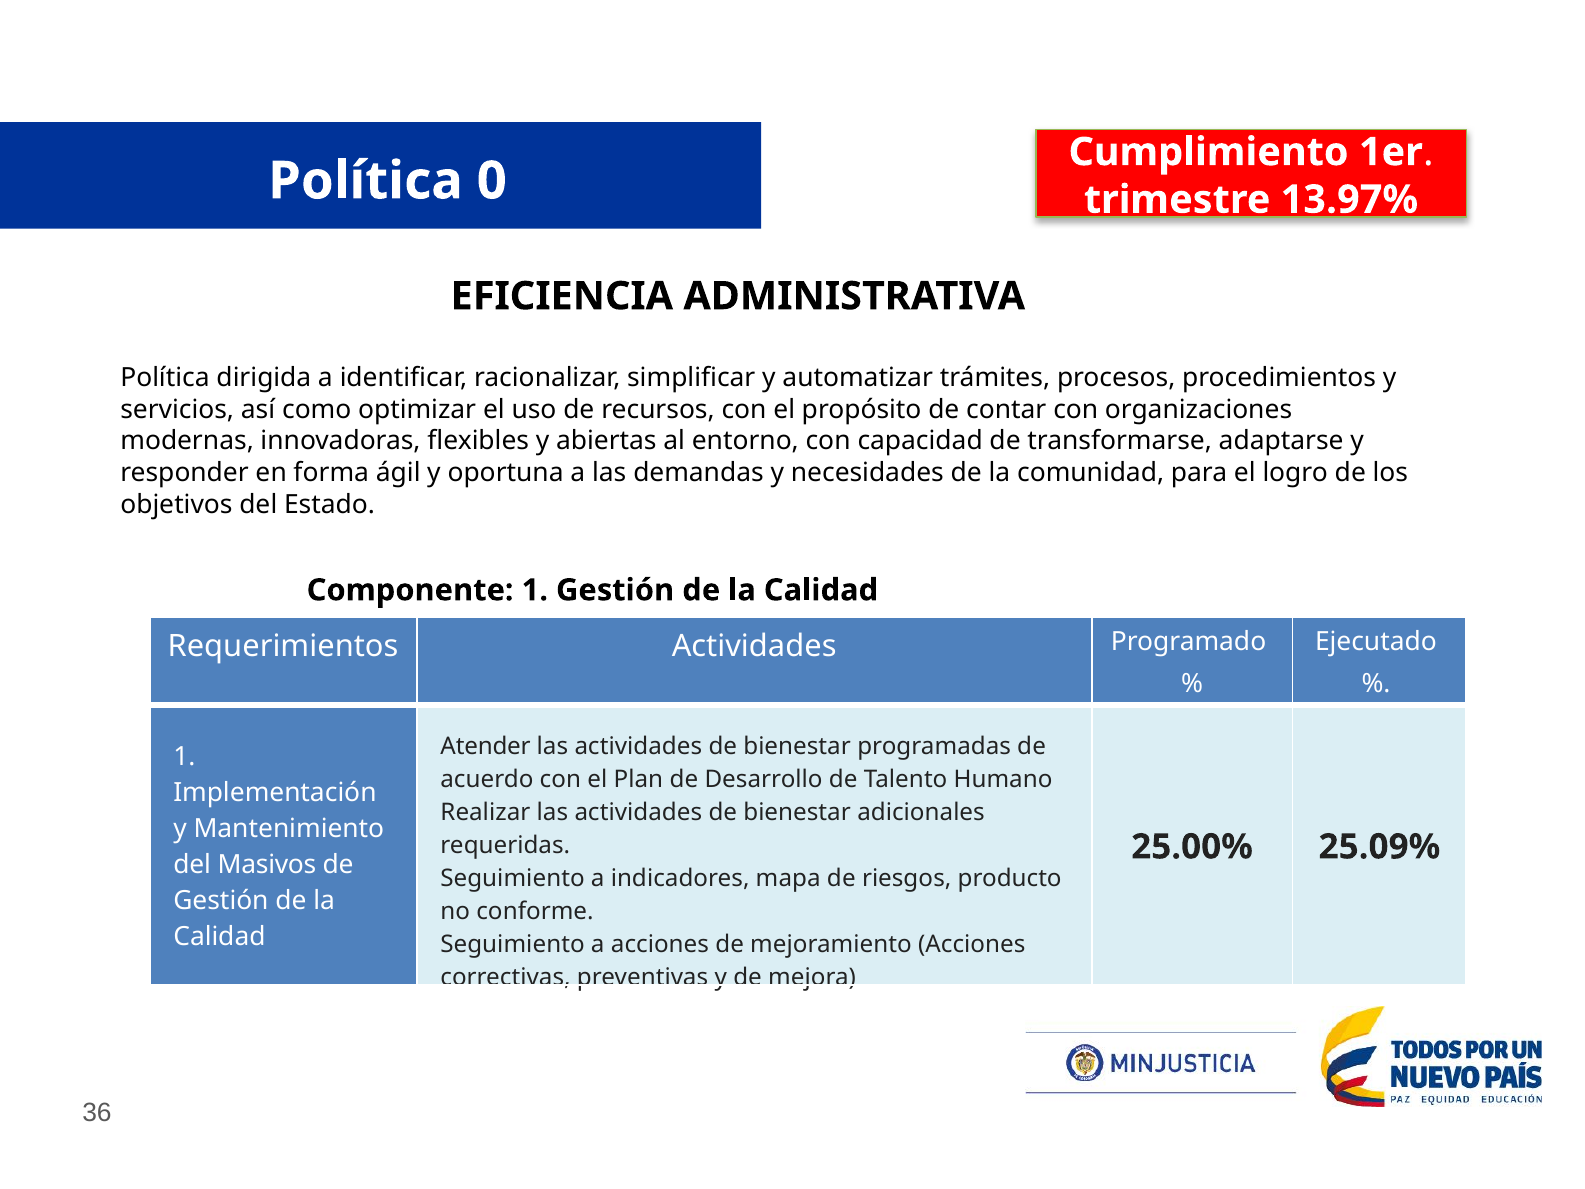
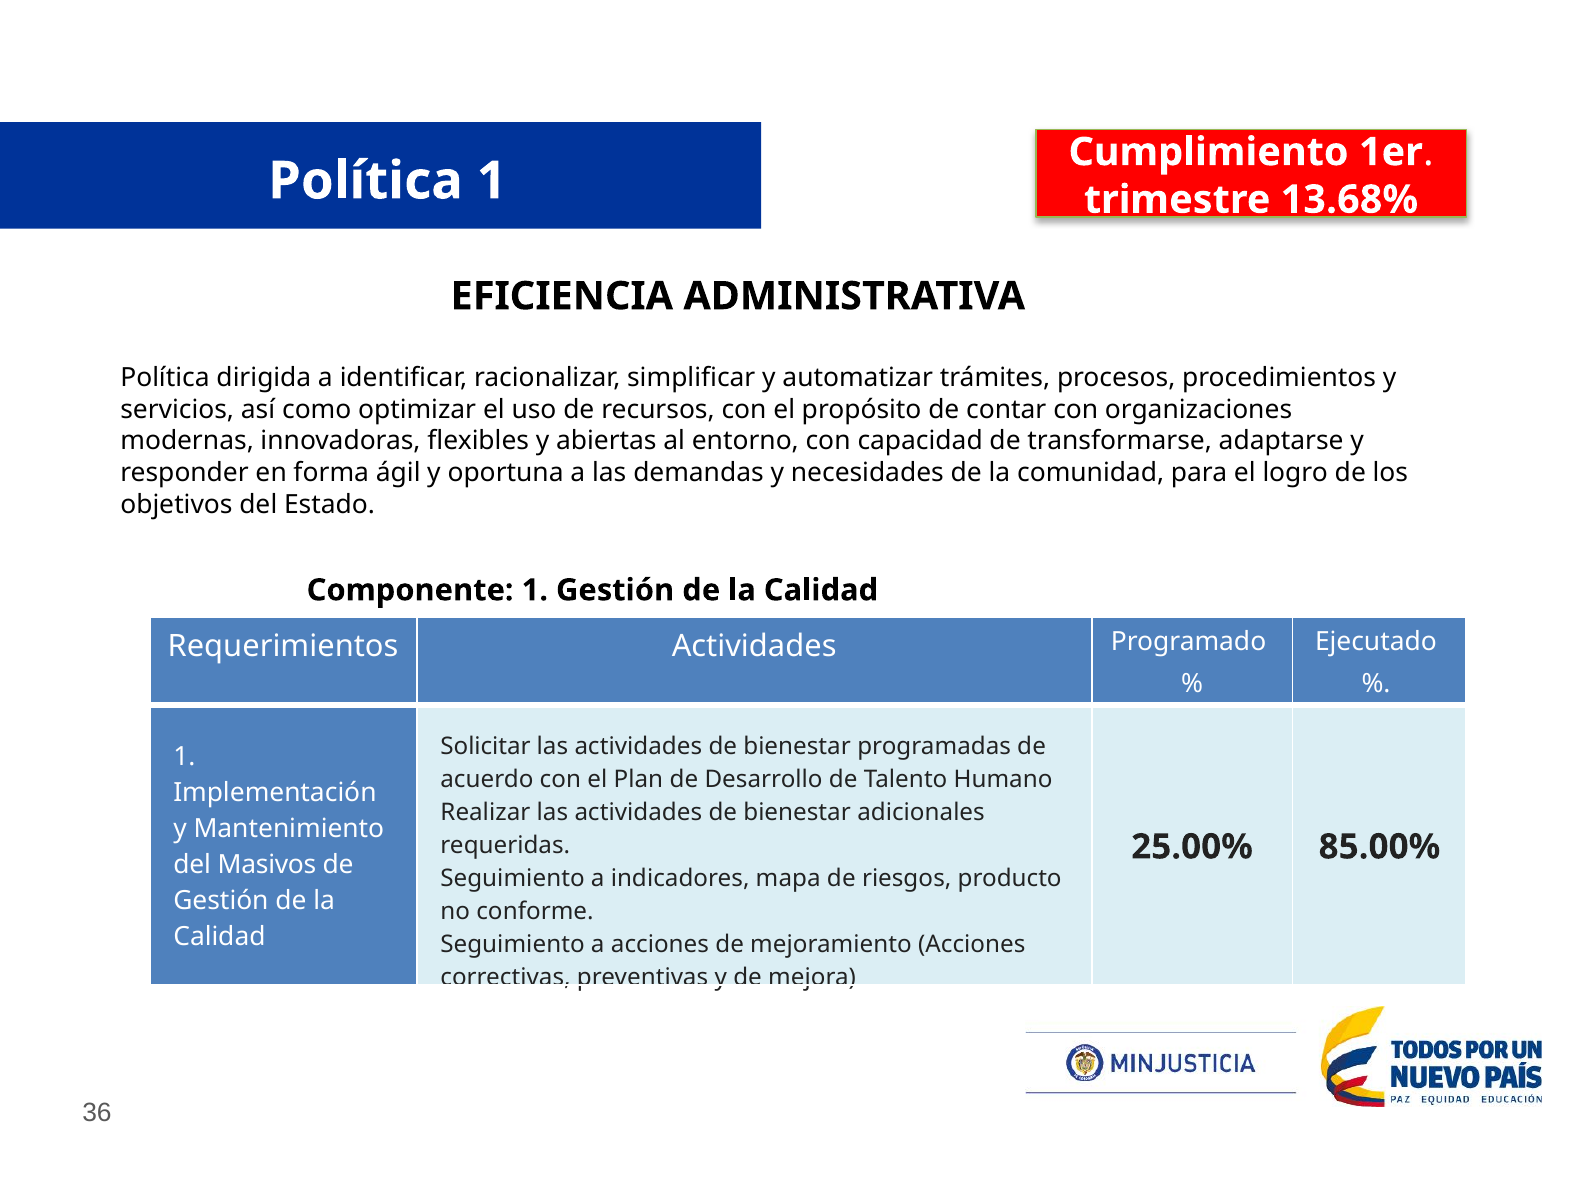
Política 0: 0 -> 1 (492, 181)
13.97%: 13.97% -> 13.68% (1349, 200)
Atender: Atender -> Solicitar (486, 746)
25.09%: 25.09% -> 85.00% (1379, 847)
